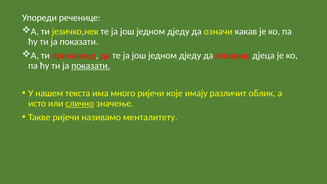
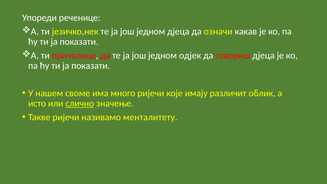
дједу: дједу -> дјеца (178, 31)
дједу: дједу -> одјек (190, 55)
показати underline: present -> none (91, 66)
текста: текста -> своме (78, 93)
